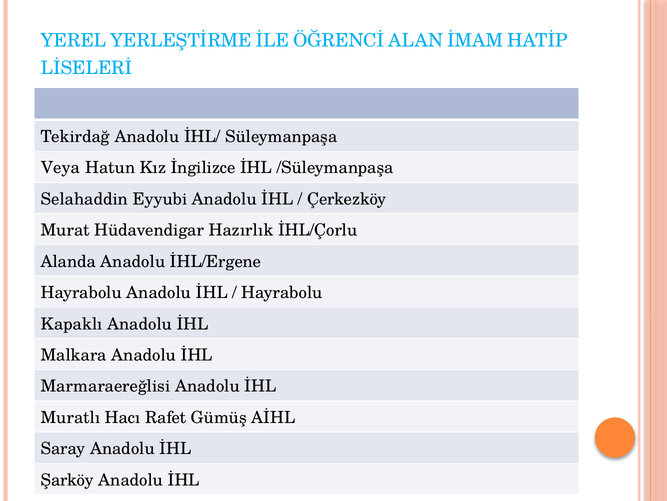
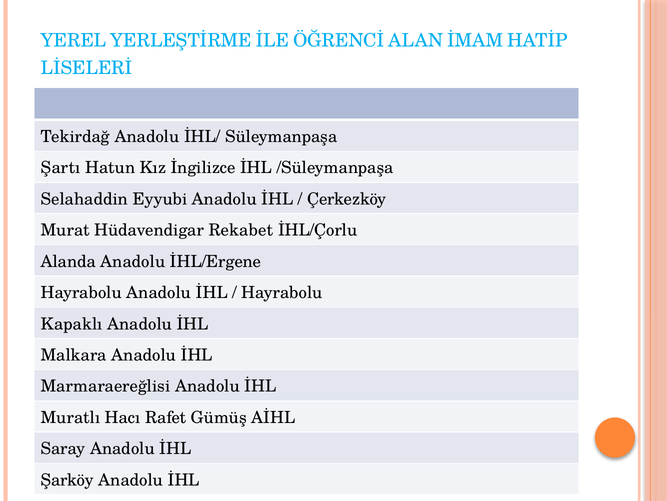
Veya: Veya -> Şartı (61, 168)
Hazırlık: Hazırlık -> Rekabet (241, 230)
